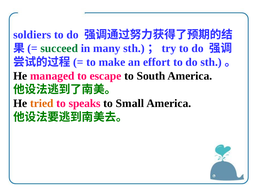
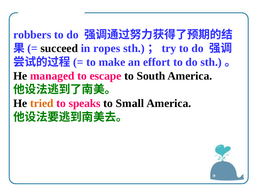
soldiers: soldiers -> robbers (32, 35)
succeed colour: green -> black (59, 48)
many: many -> ropes (107, 48)
